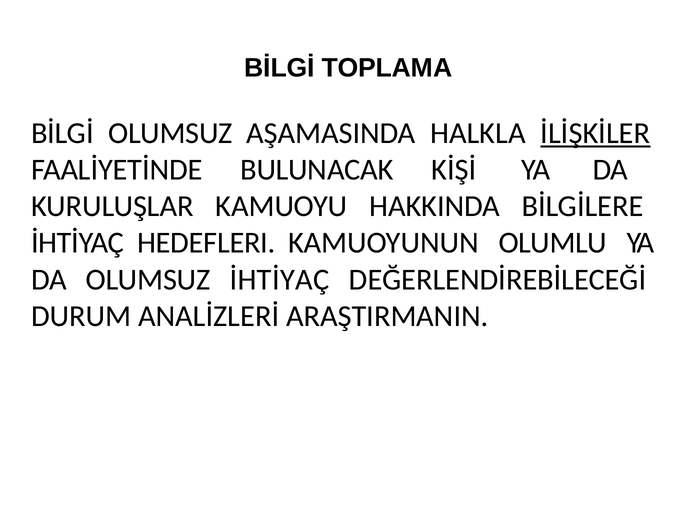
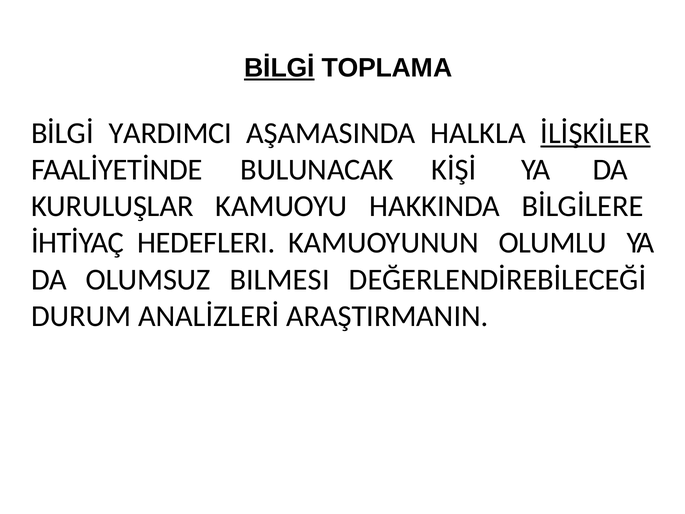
BİLGİ underline: none -> present (279, 68)
BİLGİ OLUMSUZ: OLUMSUZ -> YARDIMCI (170, 133)
OLUMSUZ İHTİYAÇ: İHTİYAÇ -> BILMESI (280, 279)
